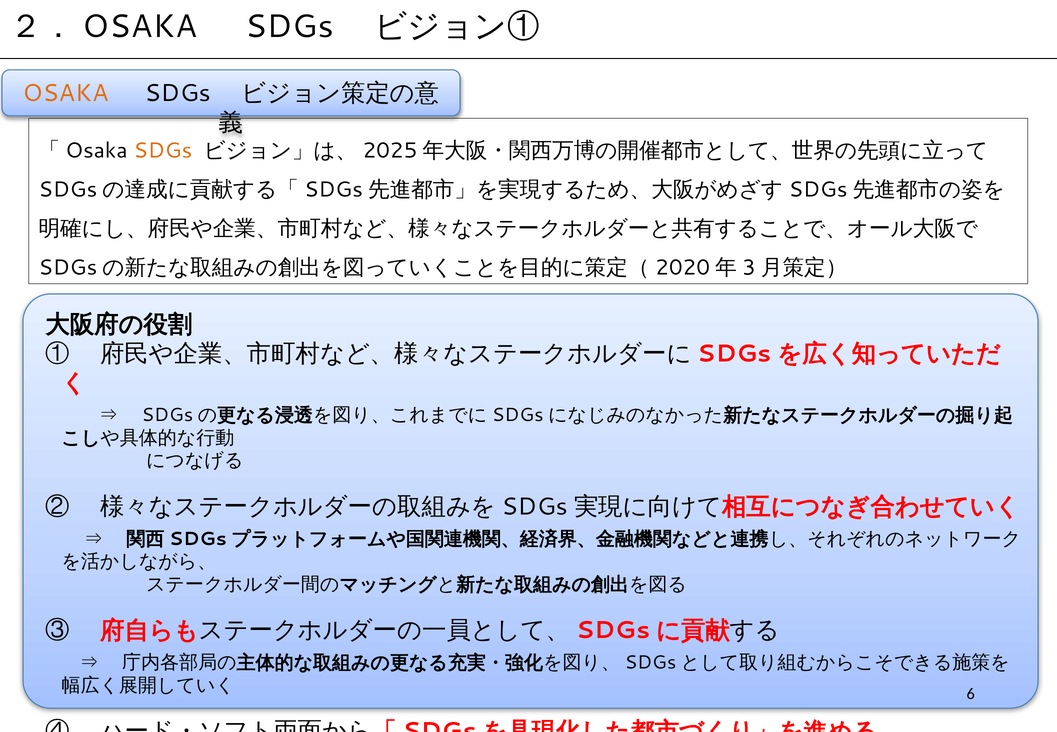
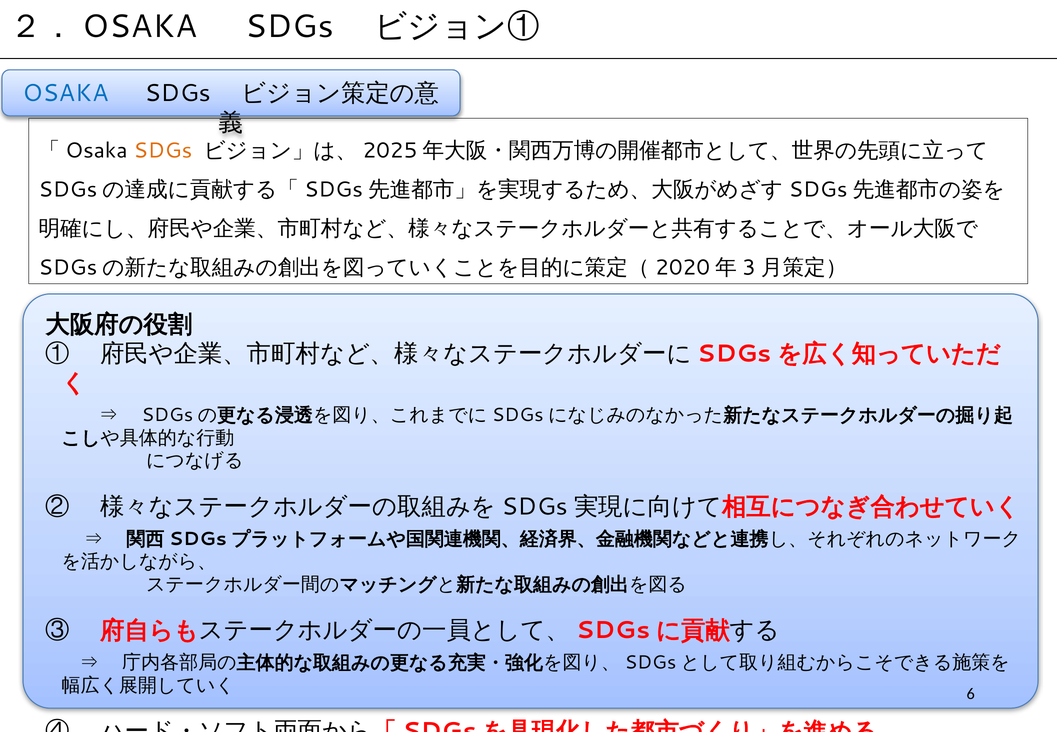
OSAKA colour: orange -> blue (66, 93)
